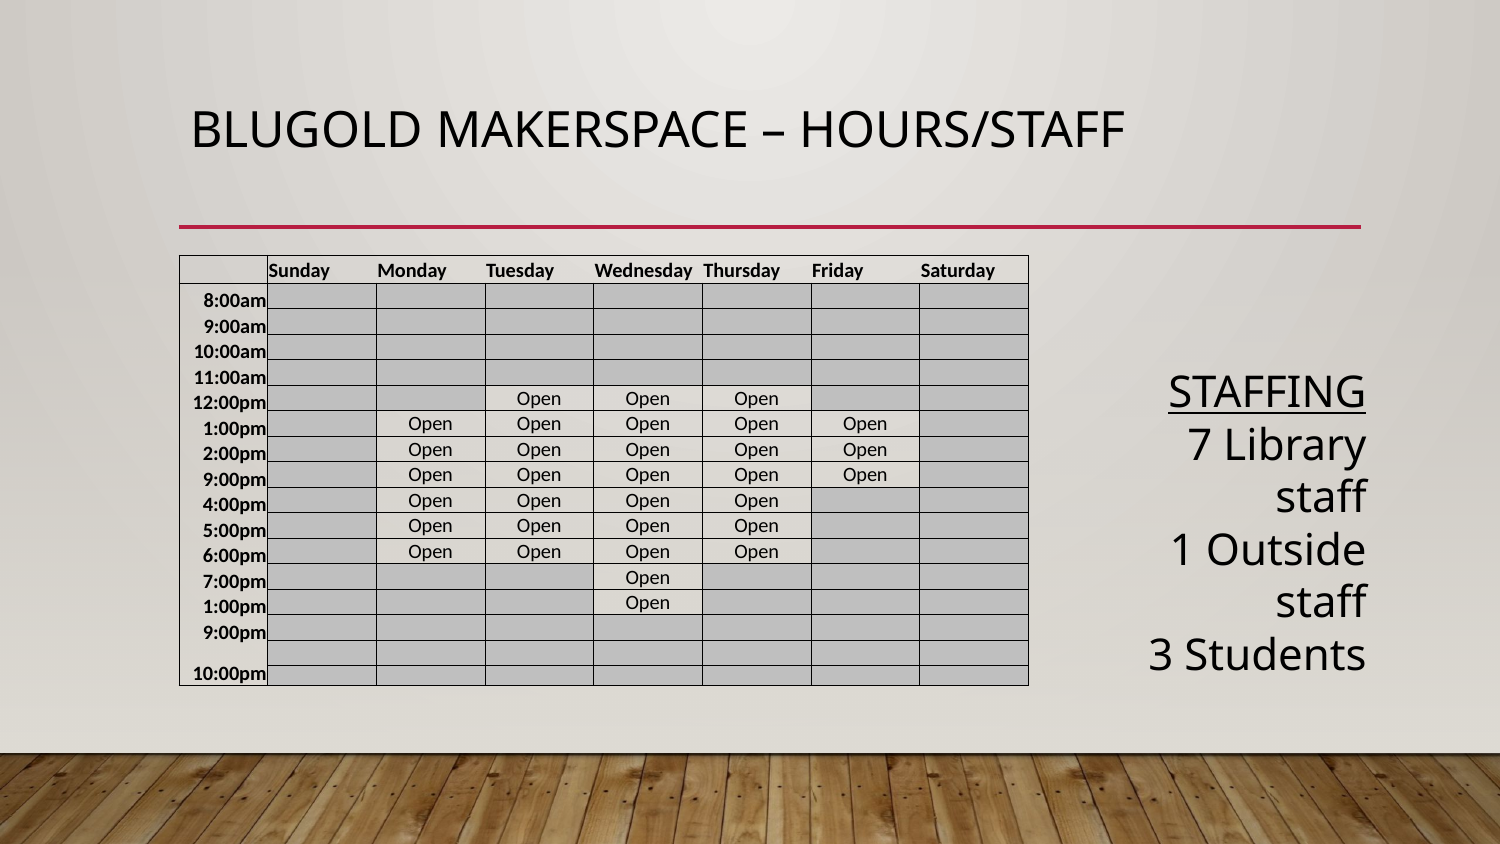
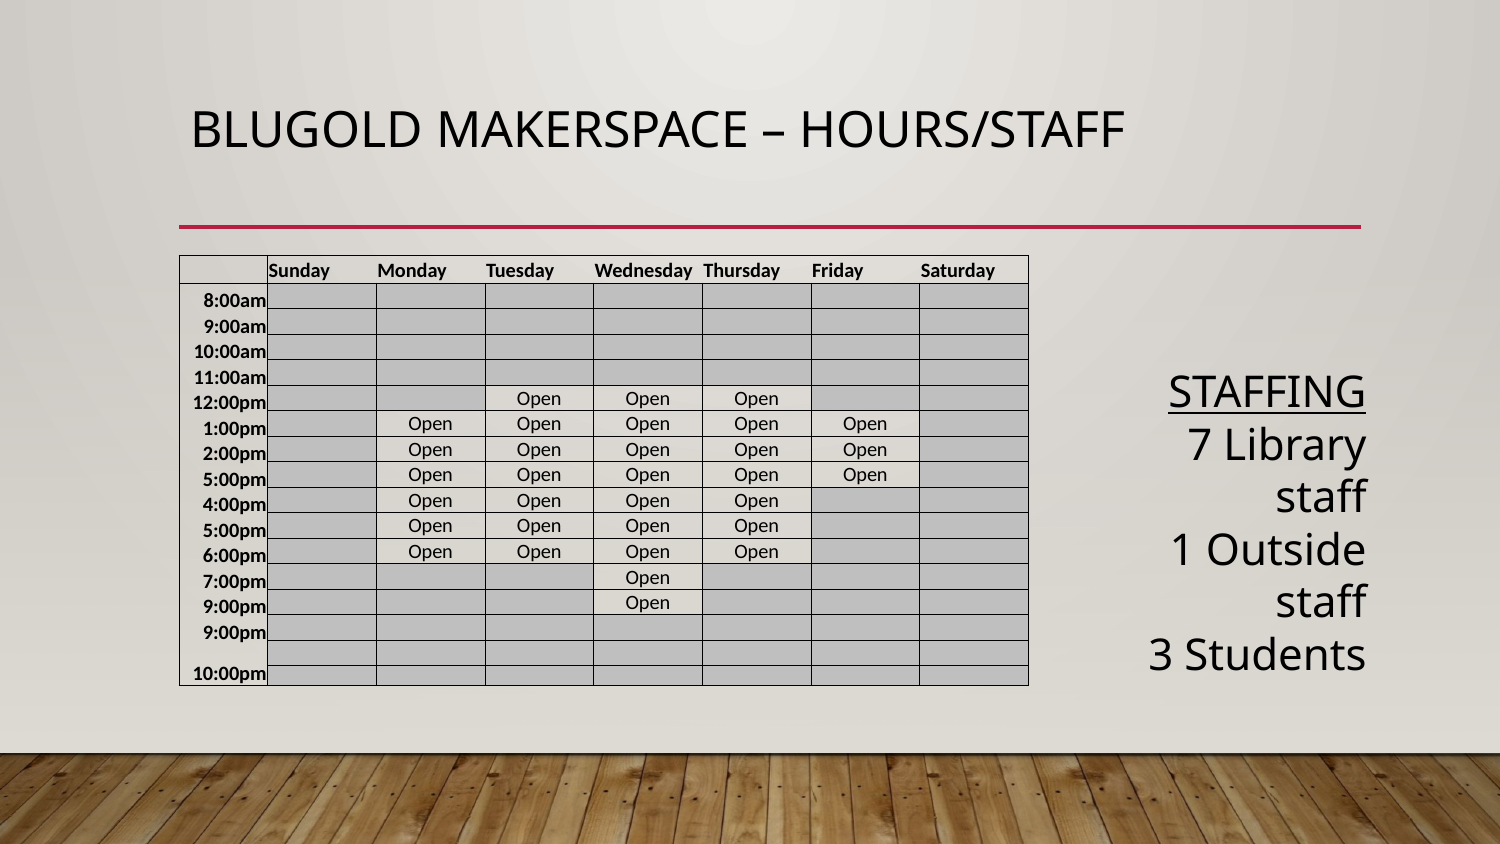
9:00pm: 9:00pm -> 5:00pm (235, 479)
1:00pm: 1:00pm -> 9:00pm (235, 607)
